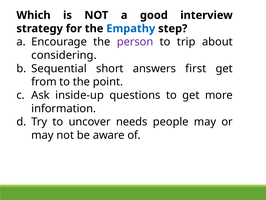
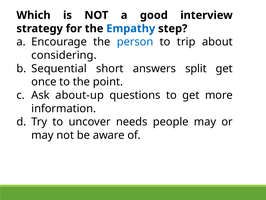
person colour: purple -> blue (135, 42)
first: first -> split (196, 68)
from: from -> once (44, 82)
inside-up: inside-up -> about-up (80, 95)
